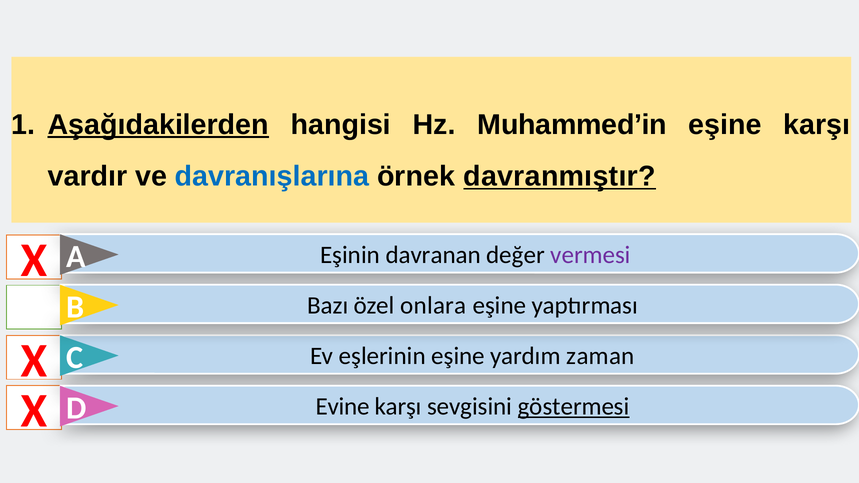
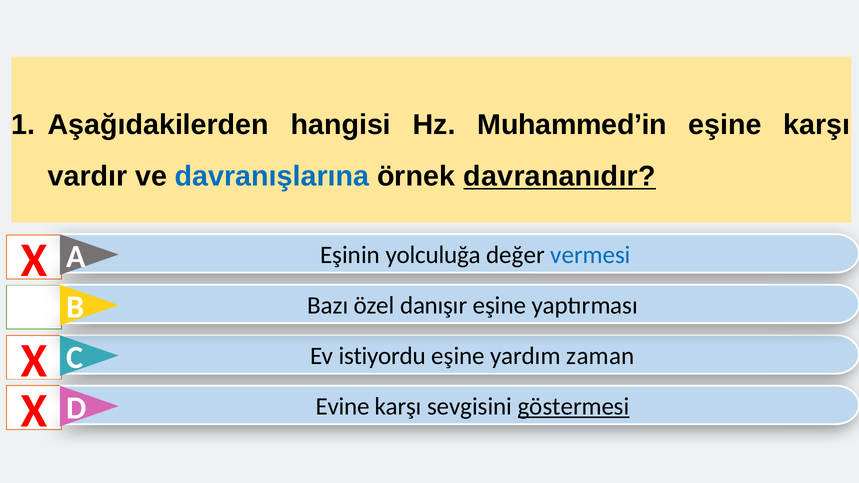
Aşağıdakilerden underline: present -> none (158, 125)
davranmıştır: davranmıştır -> davrananıdır (560, 176)
davranan: davranan -> yolculuğa (433, 255)
vermesi colour: purple -> blue (590, 255)
onlara: onlara -> danışır (434, 306)
eşlerinin: eşlerinin -> istiyordu (382, 356)
